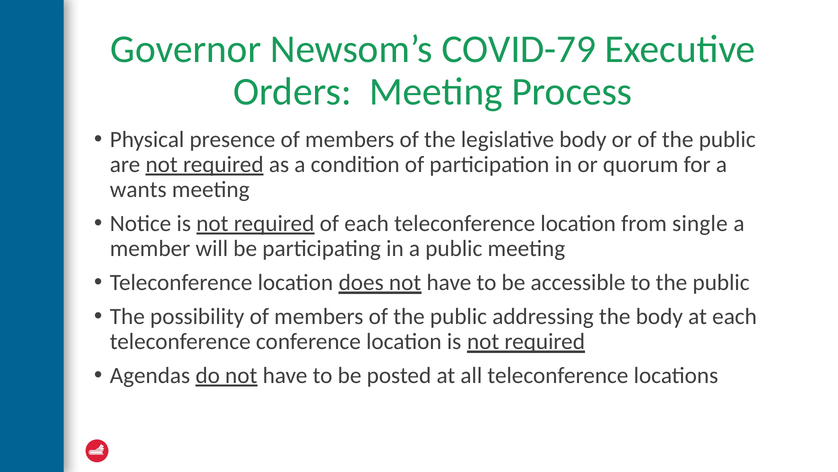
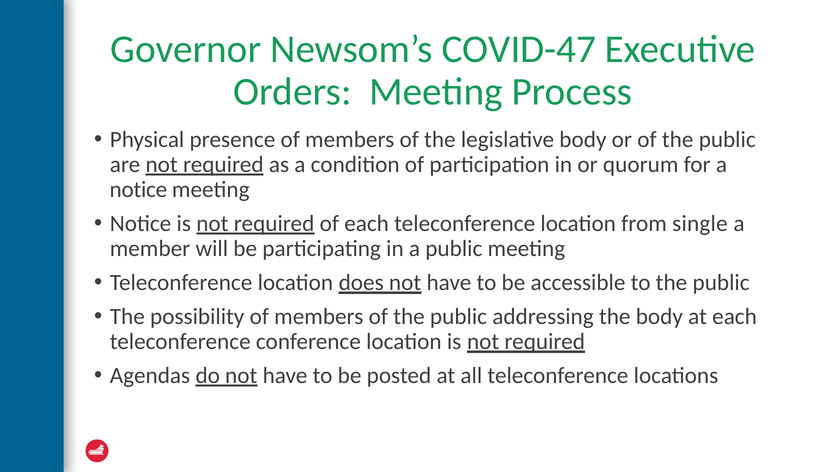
COVID-79: COVID-79 -> COVID-47 (519, 49)
wants: wants -> notice (138, 189)
